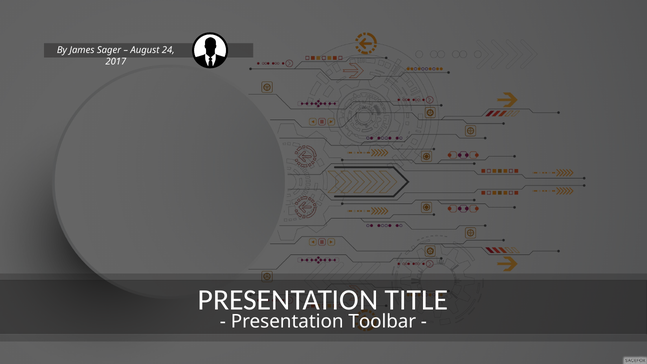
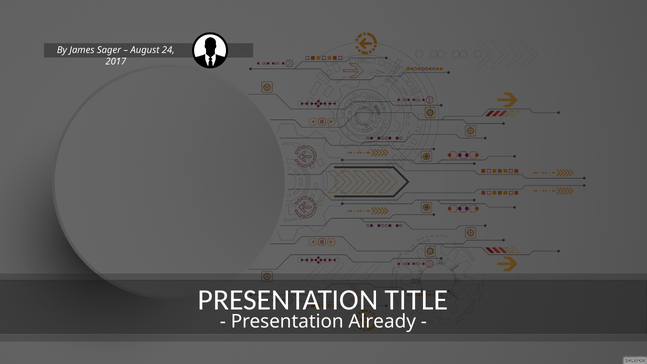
Toolbar: Toolbar -> Already (382, 321)
